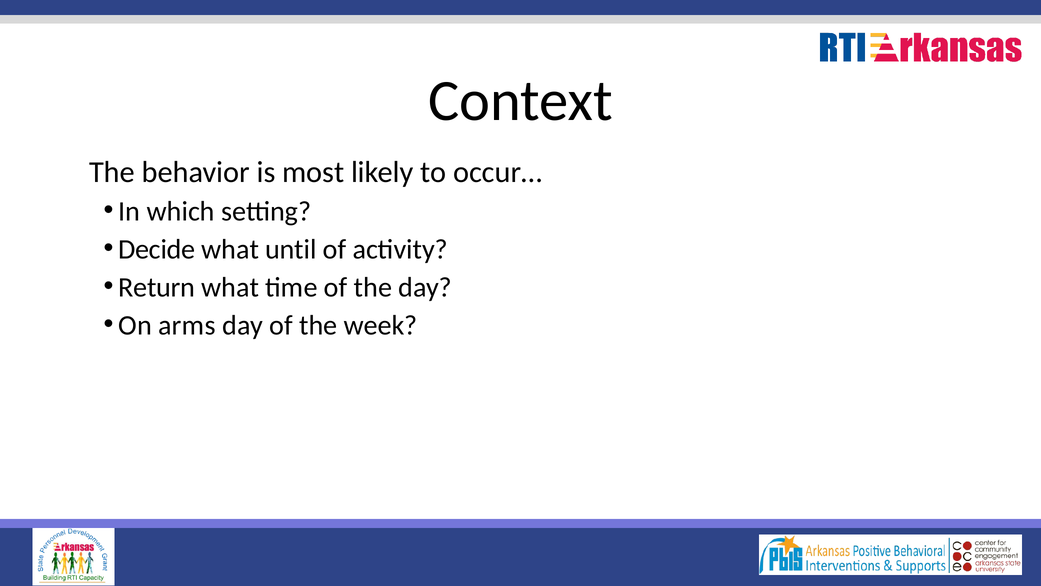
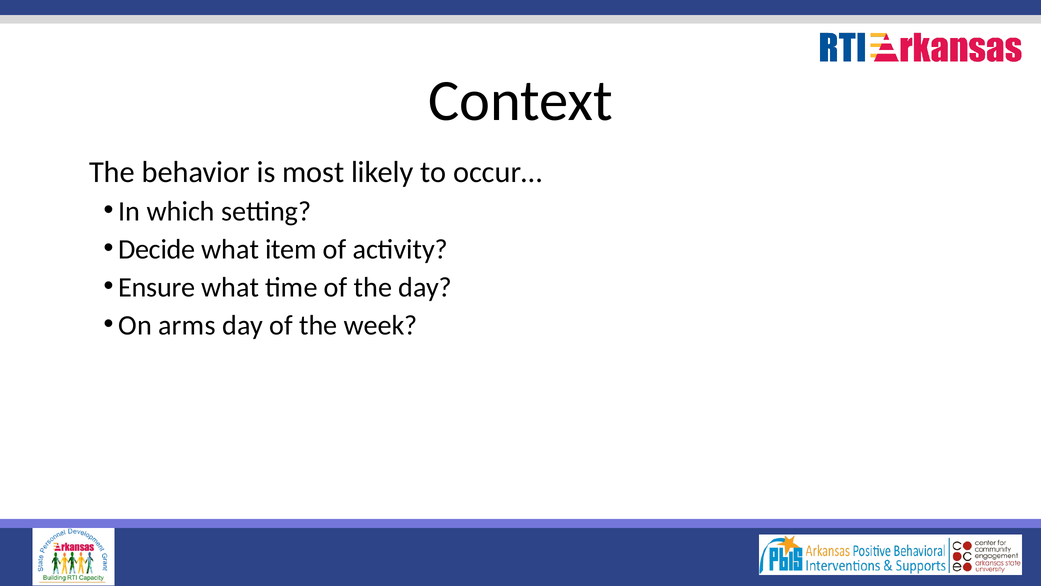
until: until -> item (291, 249)
Return: Return -> Ensure (157, 287)
